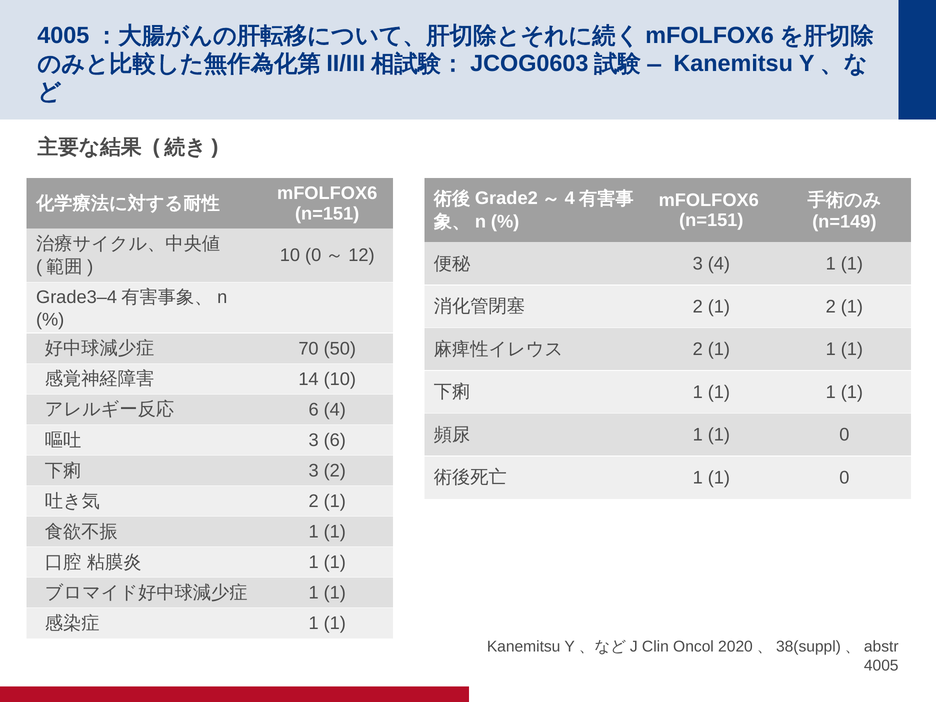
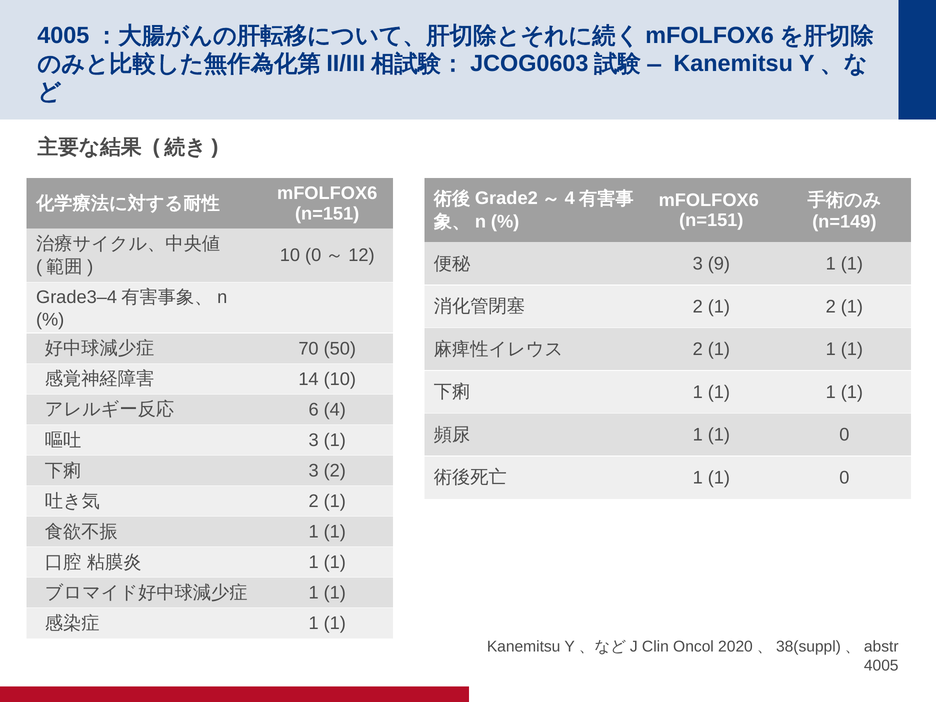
3 4: 4 -> 9 (719, 264)
3 6: 6 -> 1 (335, 440)
